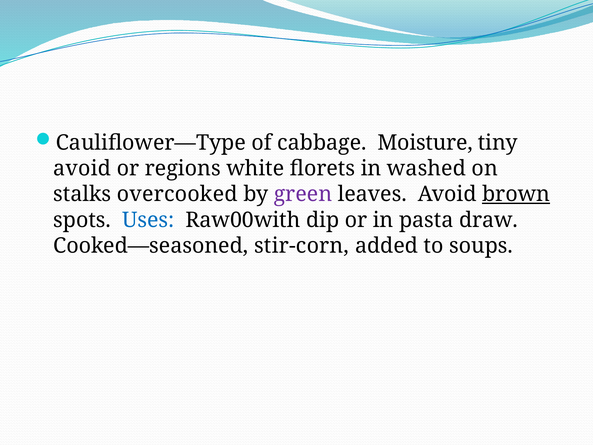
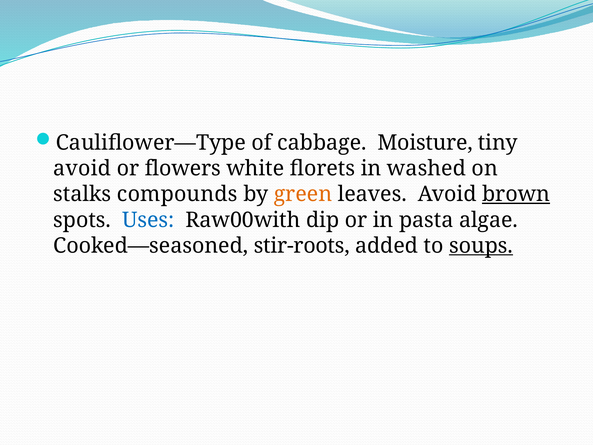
regions: regions -> flowers (183, 168)
overcooked: overcooked -> compounds (177, 194)
green colour: purple -> orange (303, 194)
draw: draw -> algae (488, 220)
stir-corn: stir-corn -> stir-roots (302, 245)
soups underline: none -> present (481, 245)
